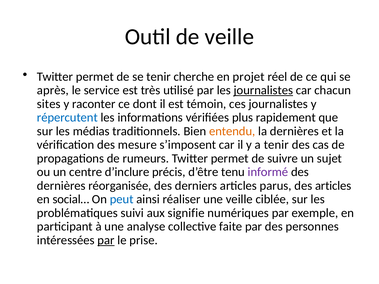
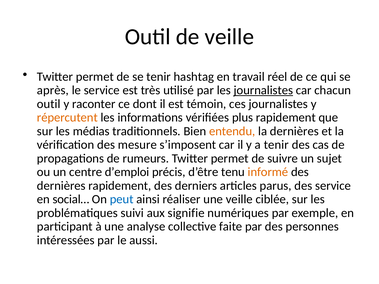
cherche: cherche -> hashtag (194, 77)
projet: projet -> travail (249, 77)
sites: sites -> outil (49, 104)
répercutent colour: blue -> orange (67, 118)
d’inclure: d’inclure -> d’emploi (127, 172)
informé colour: purple -> orange (268, 172)
dernières réorganisée: réorganisée -> rapidement (120, 186)
des articles: articles -> service (333, 186)
par underline: present -> none (106, 240)
prise: prise -> aussi (144, 240)
